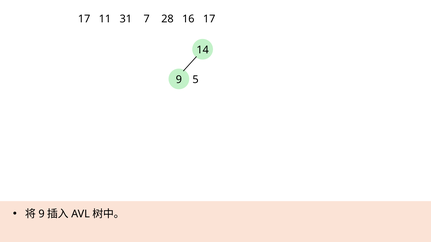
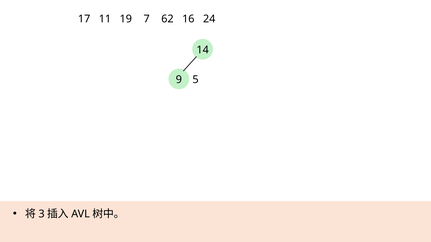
31: 31 -> 19 (126, 19)
28: 28 -> 62 (167, 19)
16 17: 17 -> 24 (209, 19)
9: 9 -> 3 (42, 214)
